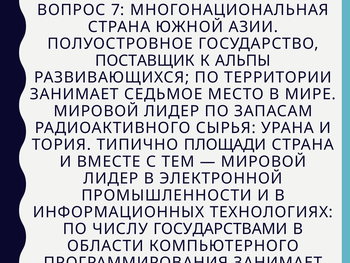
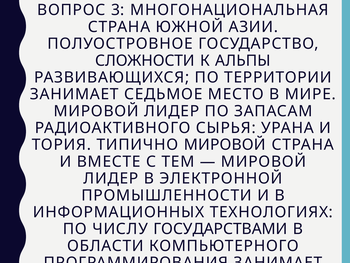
7: 7 -> 3 (118, 10)
ПОСТАВЩИК: ПОСТАВЩИК -> СЛОЖНОСТИ (145, 60)
ТИПИЧНО ПЛОЩАДИ: ПЛОЩАДИ -> МИРОВОЙ (225, 145)
